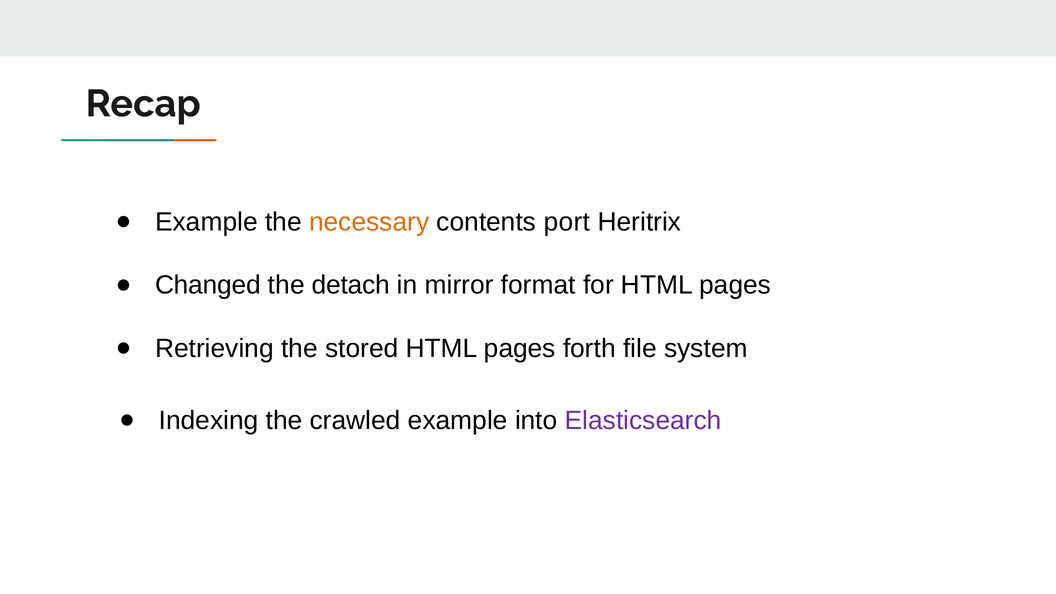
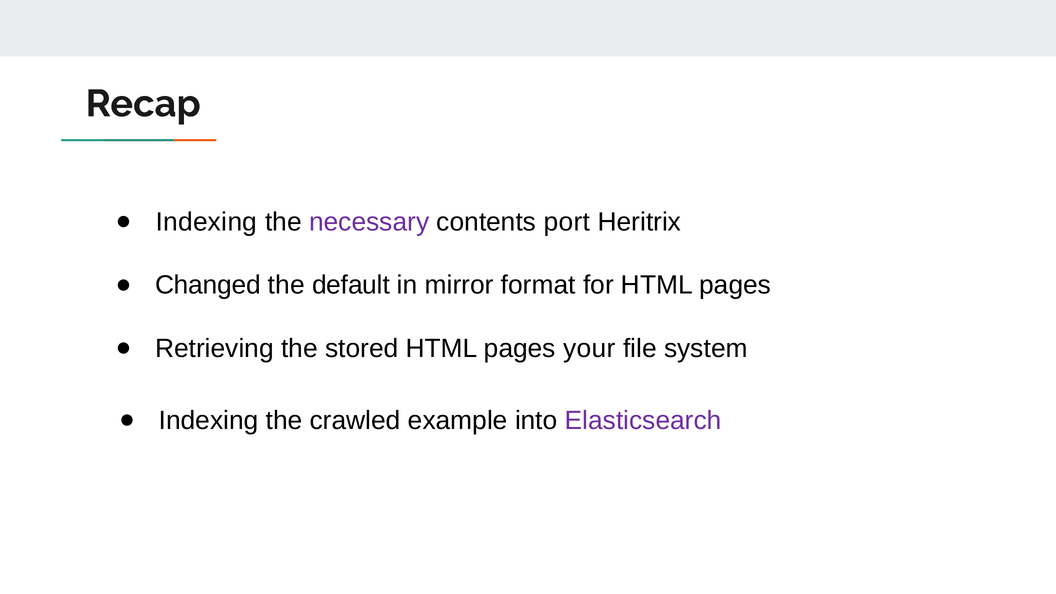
Example: Example -> Indexing (206, 222)
necessary colour: orange -> purple (369, 222)
detach: detach -> default (351, 285)
forth: forth -> your (589, 349)
